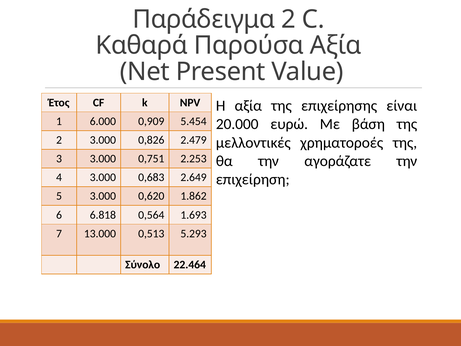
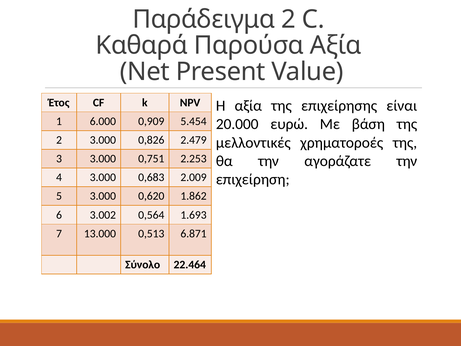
2.649: 2.649 -> 2.009 (194, 177)
6.818: 6.818 -> 3.002 (103, 215)
5.293: 5.293 -> 6.871 (194, 233)
